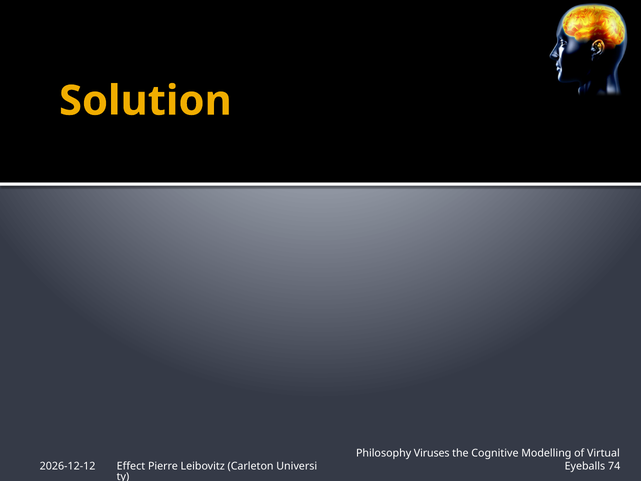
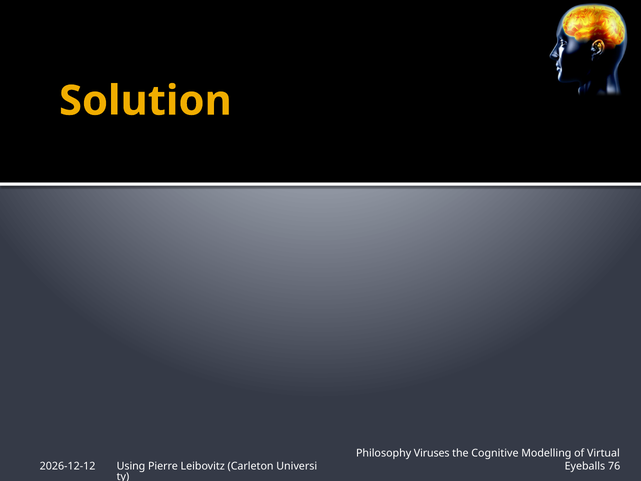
Effect: Effect -> Using (131, 466)
74: 74 -> 76 (614, 466)
